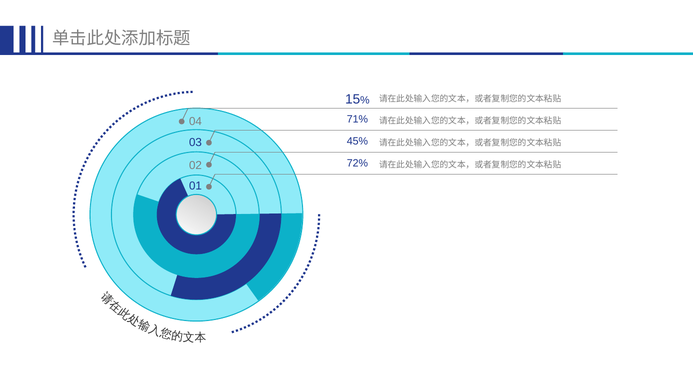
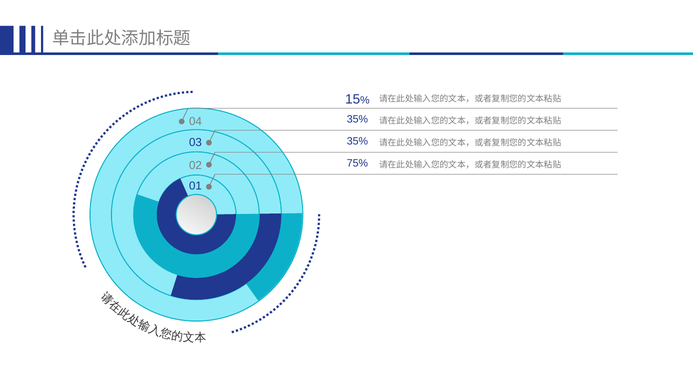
04 71%: 71% -> 35% (357, 119)
45%: 45% -> 35% (357, 141)
72%: 72% -> 75% (357, 163)
